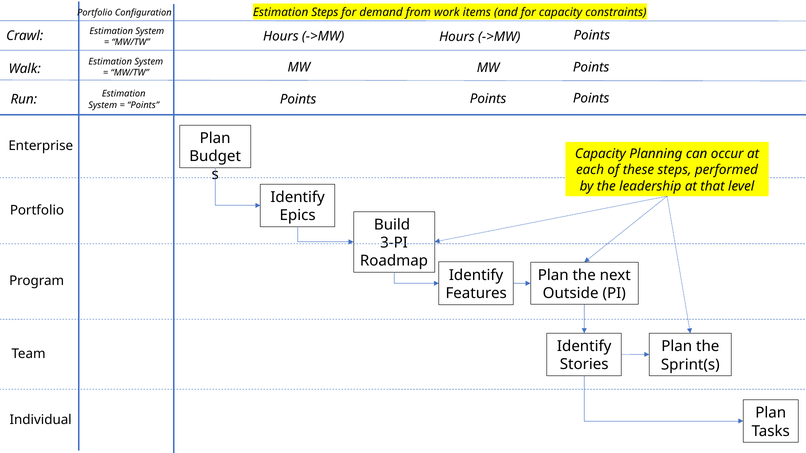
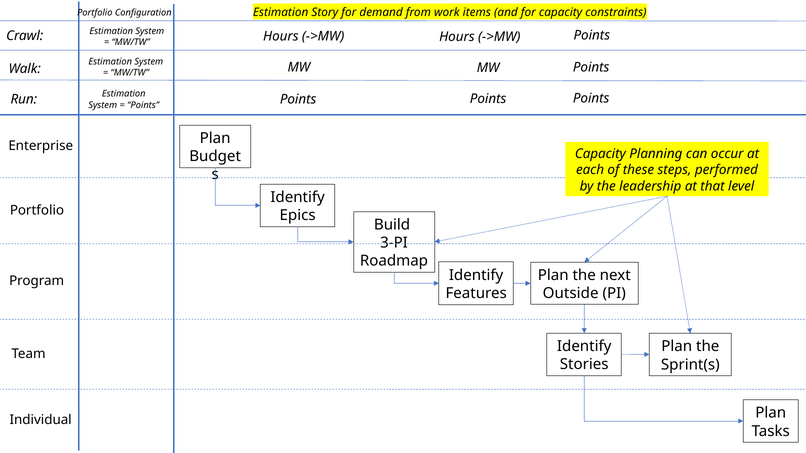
Estimation Steps: Steps -> Story (325, 12)
